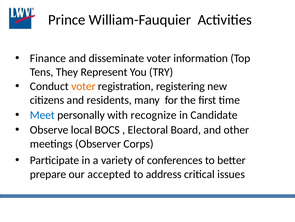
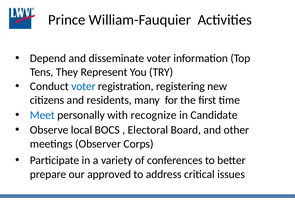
Finance: Finance -> Depend (48, 58)
voter colour: orange -> blue (83, 86)
accepted: accepted -> approved (109, 174)
